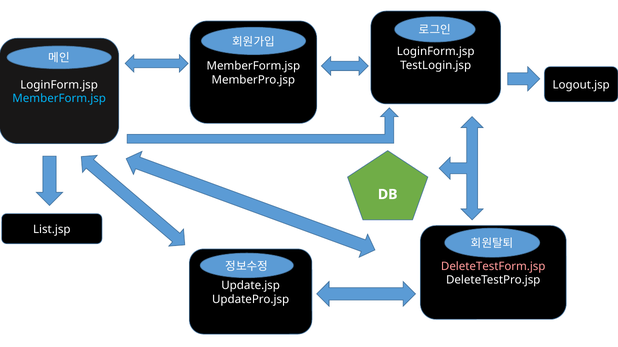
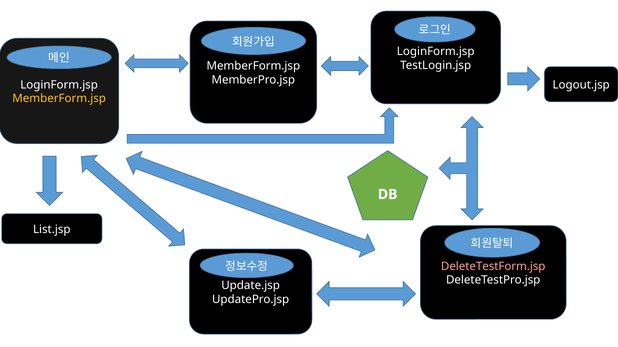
MemberForm.jsp colour: light blue -> yellow (59, 99)
